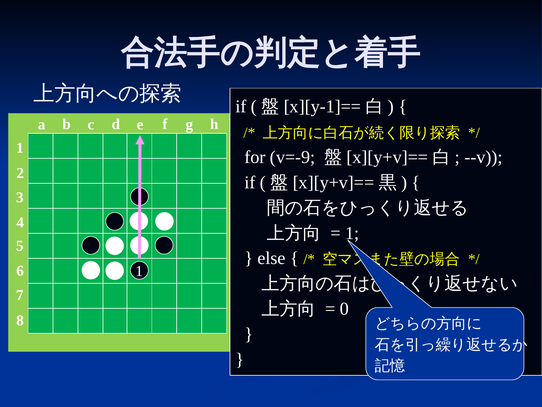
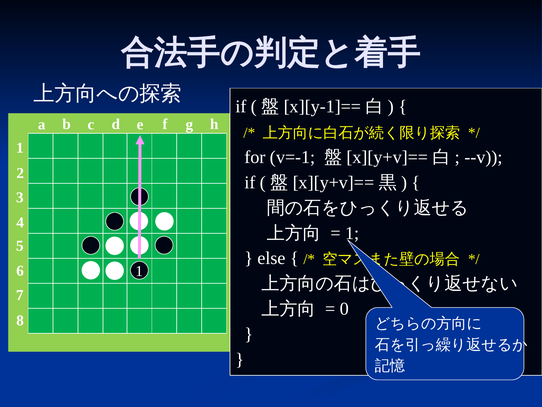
v=-9: v=-9 -> v=-1 (293, 157)
